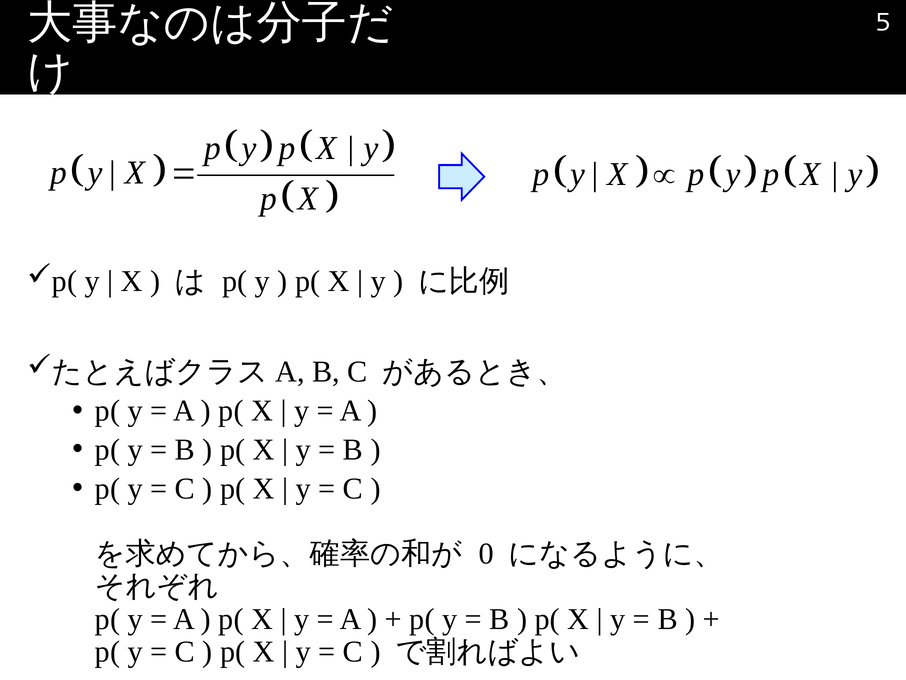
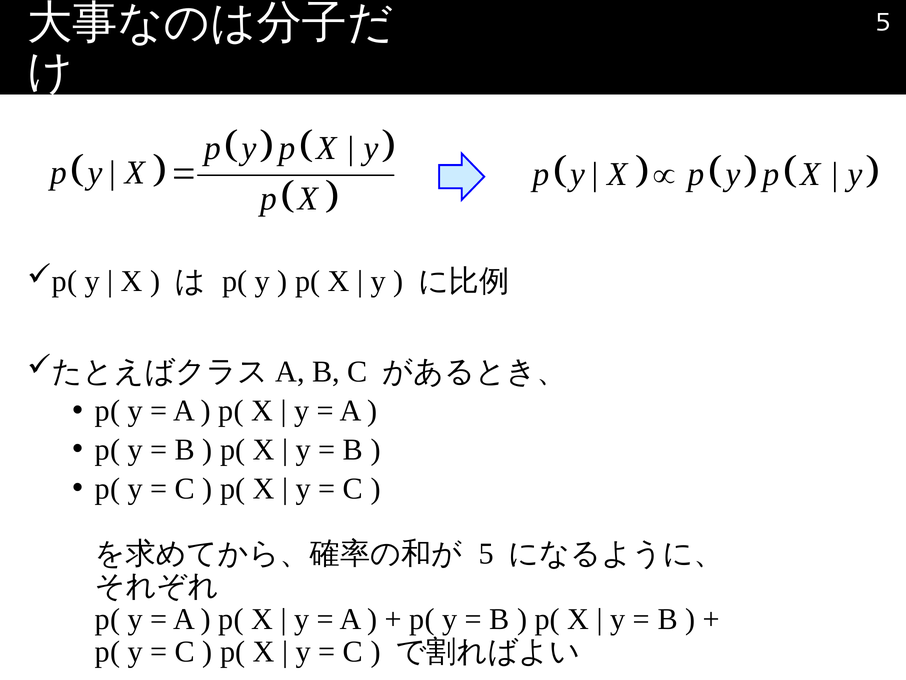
0: 0 -> 5 (486, 553)
